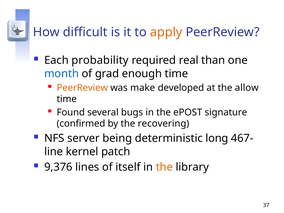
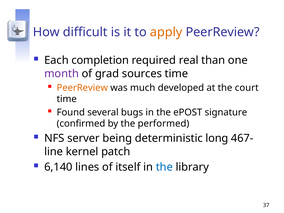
probability: probability -> completion (100, 60)
month colour: blue -> purple (62, 74)
enough: enough -> sources (142, 74)
make: make -> much (143, 88)
allow: allow -> court (247, 88)
recovering: recovering -> performed (163, 124)
9,376: 9,376 -> 6,140 (58, 167)
the colour: orange -> blue (164, 167)
